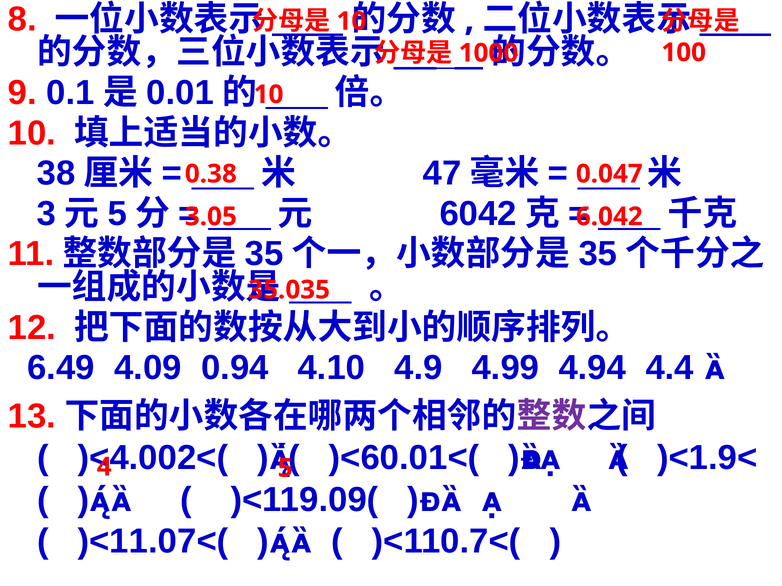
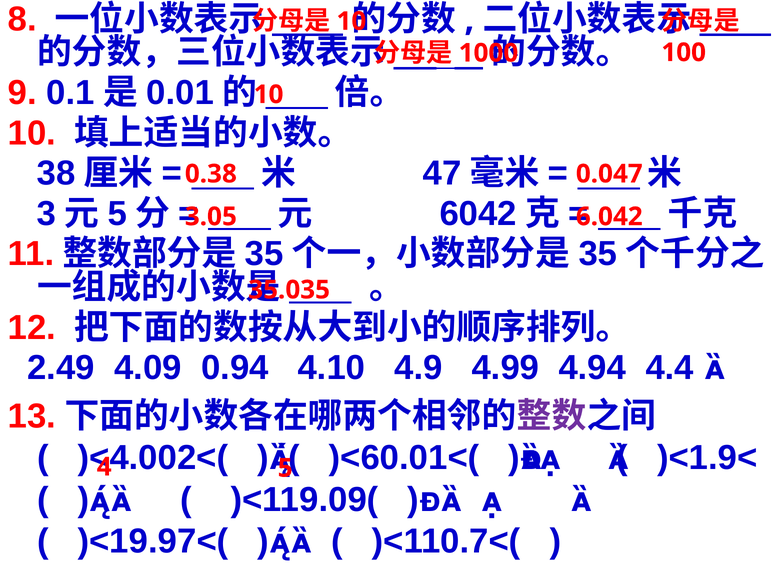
6.49: 6.49 -> 2.49 (61, 368)
)<11.07<(: )<11.07<( -> )<19.97<( (153, 542)
